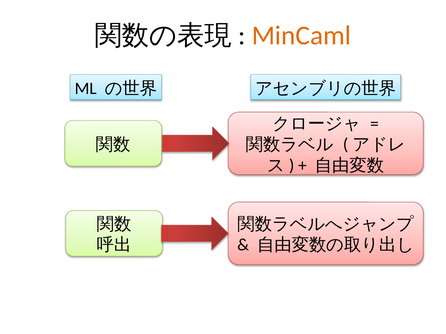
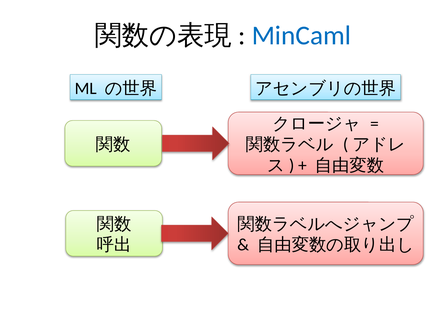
MinCaml colour: orange -> blue (301, 35)
